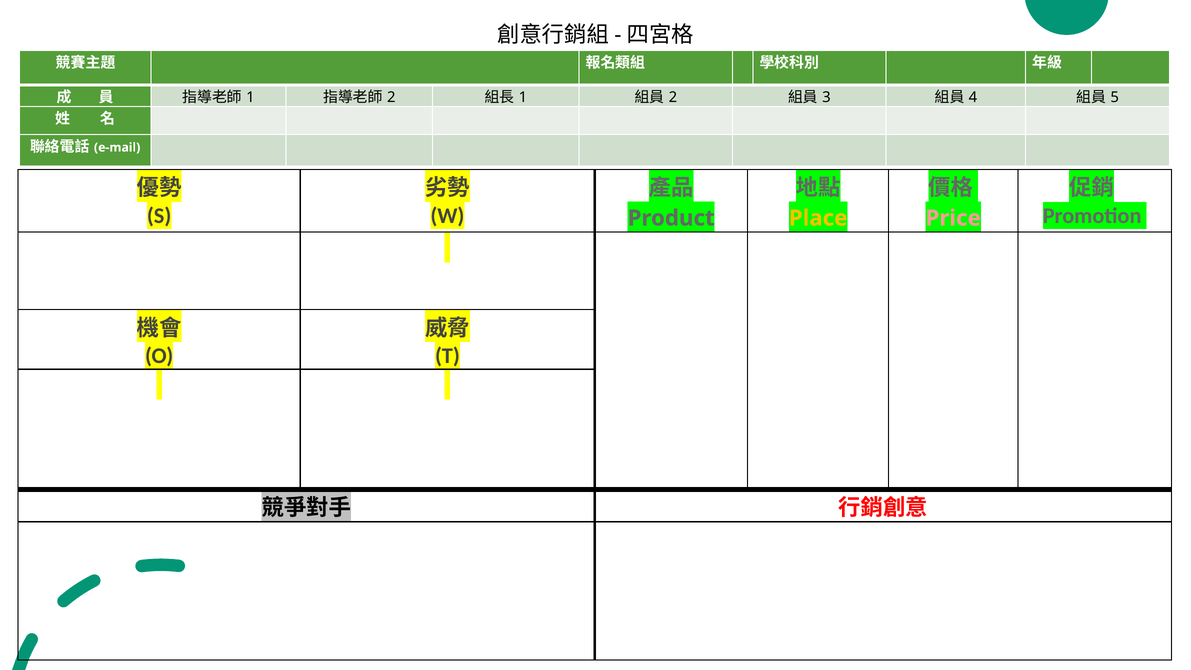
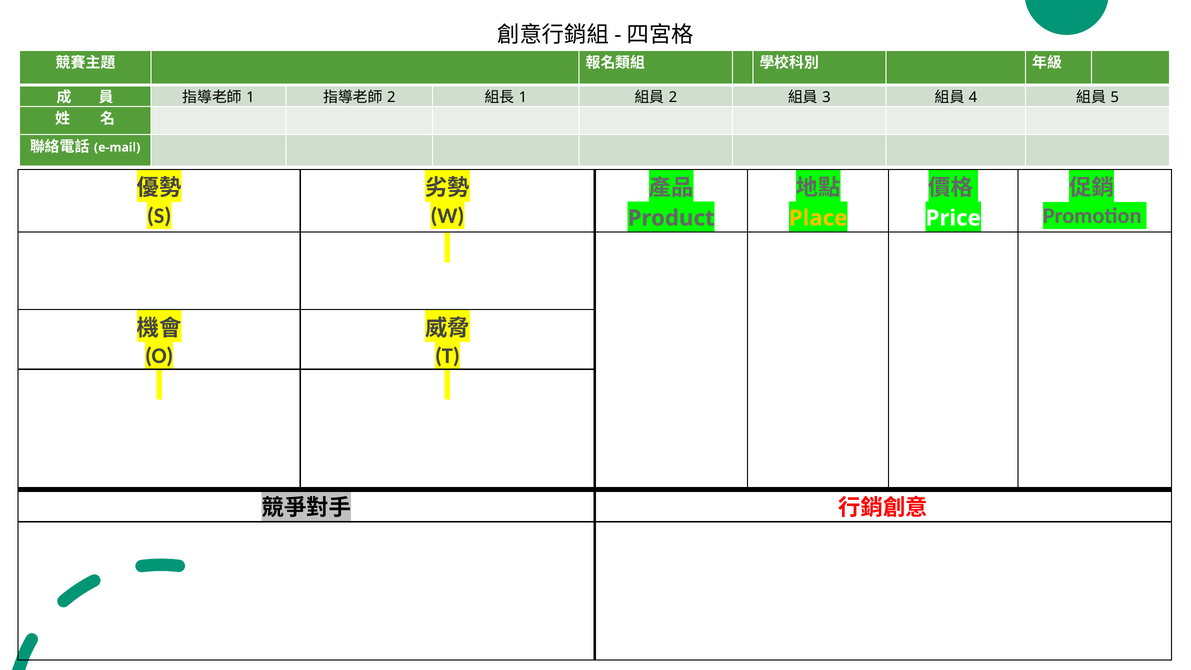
Price colour: pink -> white (953, 218)
